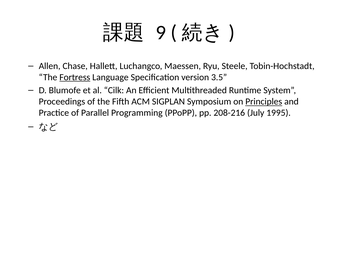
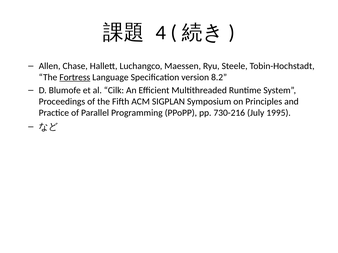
9: 9 -> 4 (161, 33)
3.5: 3.5 -> 8.2 (219, 77)
Principles underline: present -> none (264, 102)
208-216: 208-216 -> 730-216 (229, 113)
